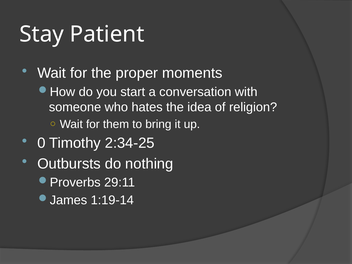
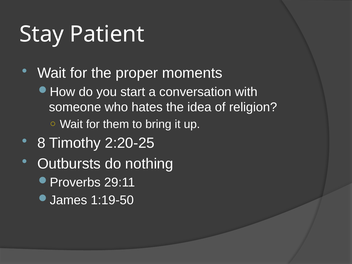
0: 0 -> 8 (41, 143)
2:34-25: 2:34-25 -> 2:20-25 (130, 143)
1:19-14: 1:19-14 -> 1:19-50 (112, 200)
